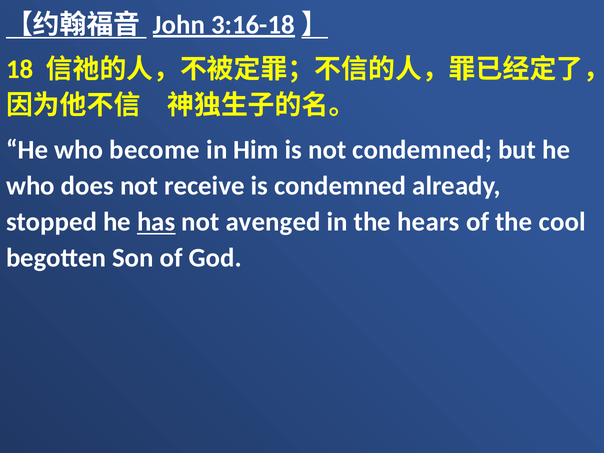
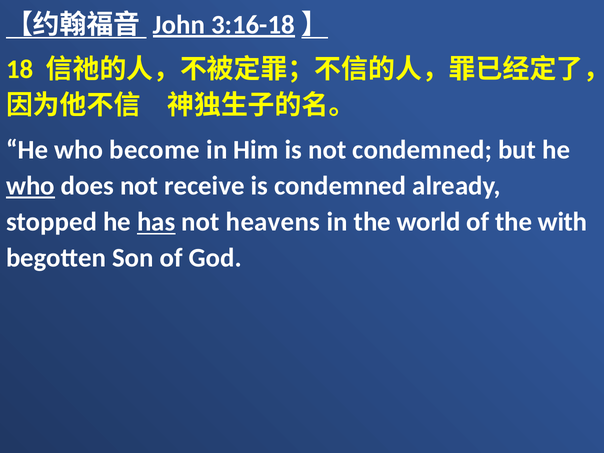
who underline: none -> present (30, 186)
avenged: avenged -> heavens (273, 222)
hears: hears -> world (429, 222)
cool: cool -> with (563, 222)
